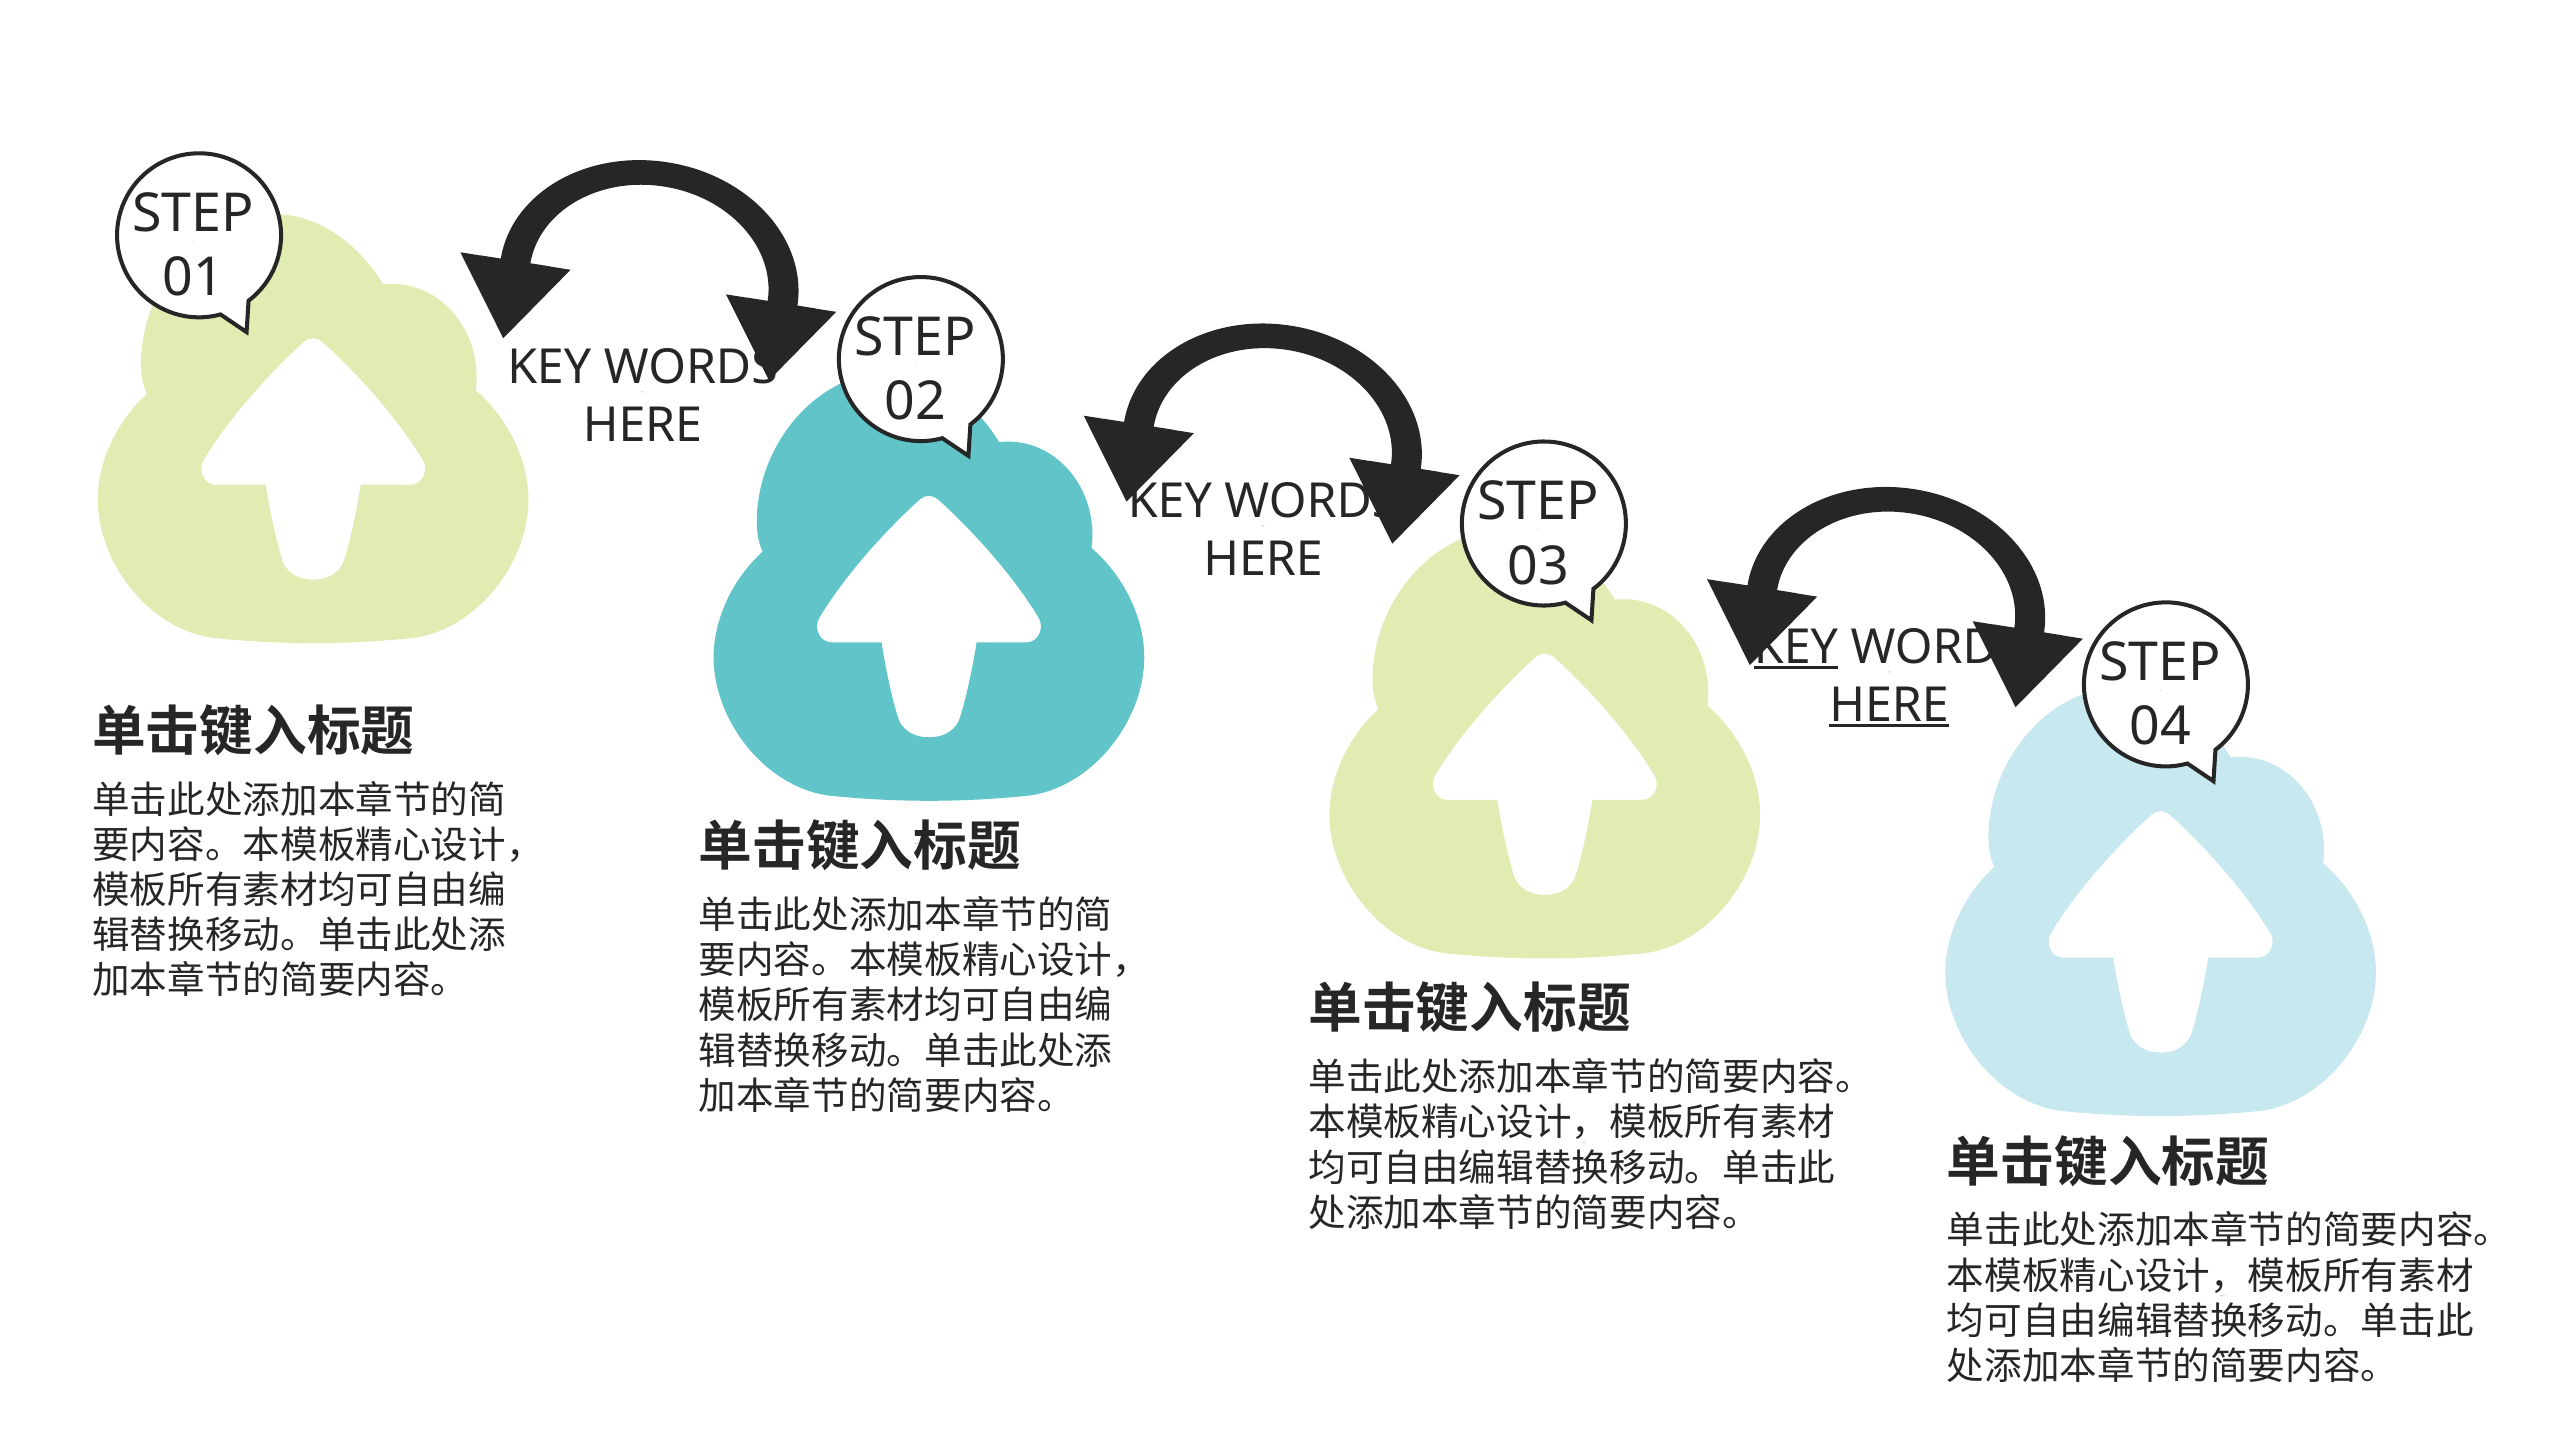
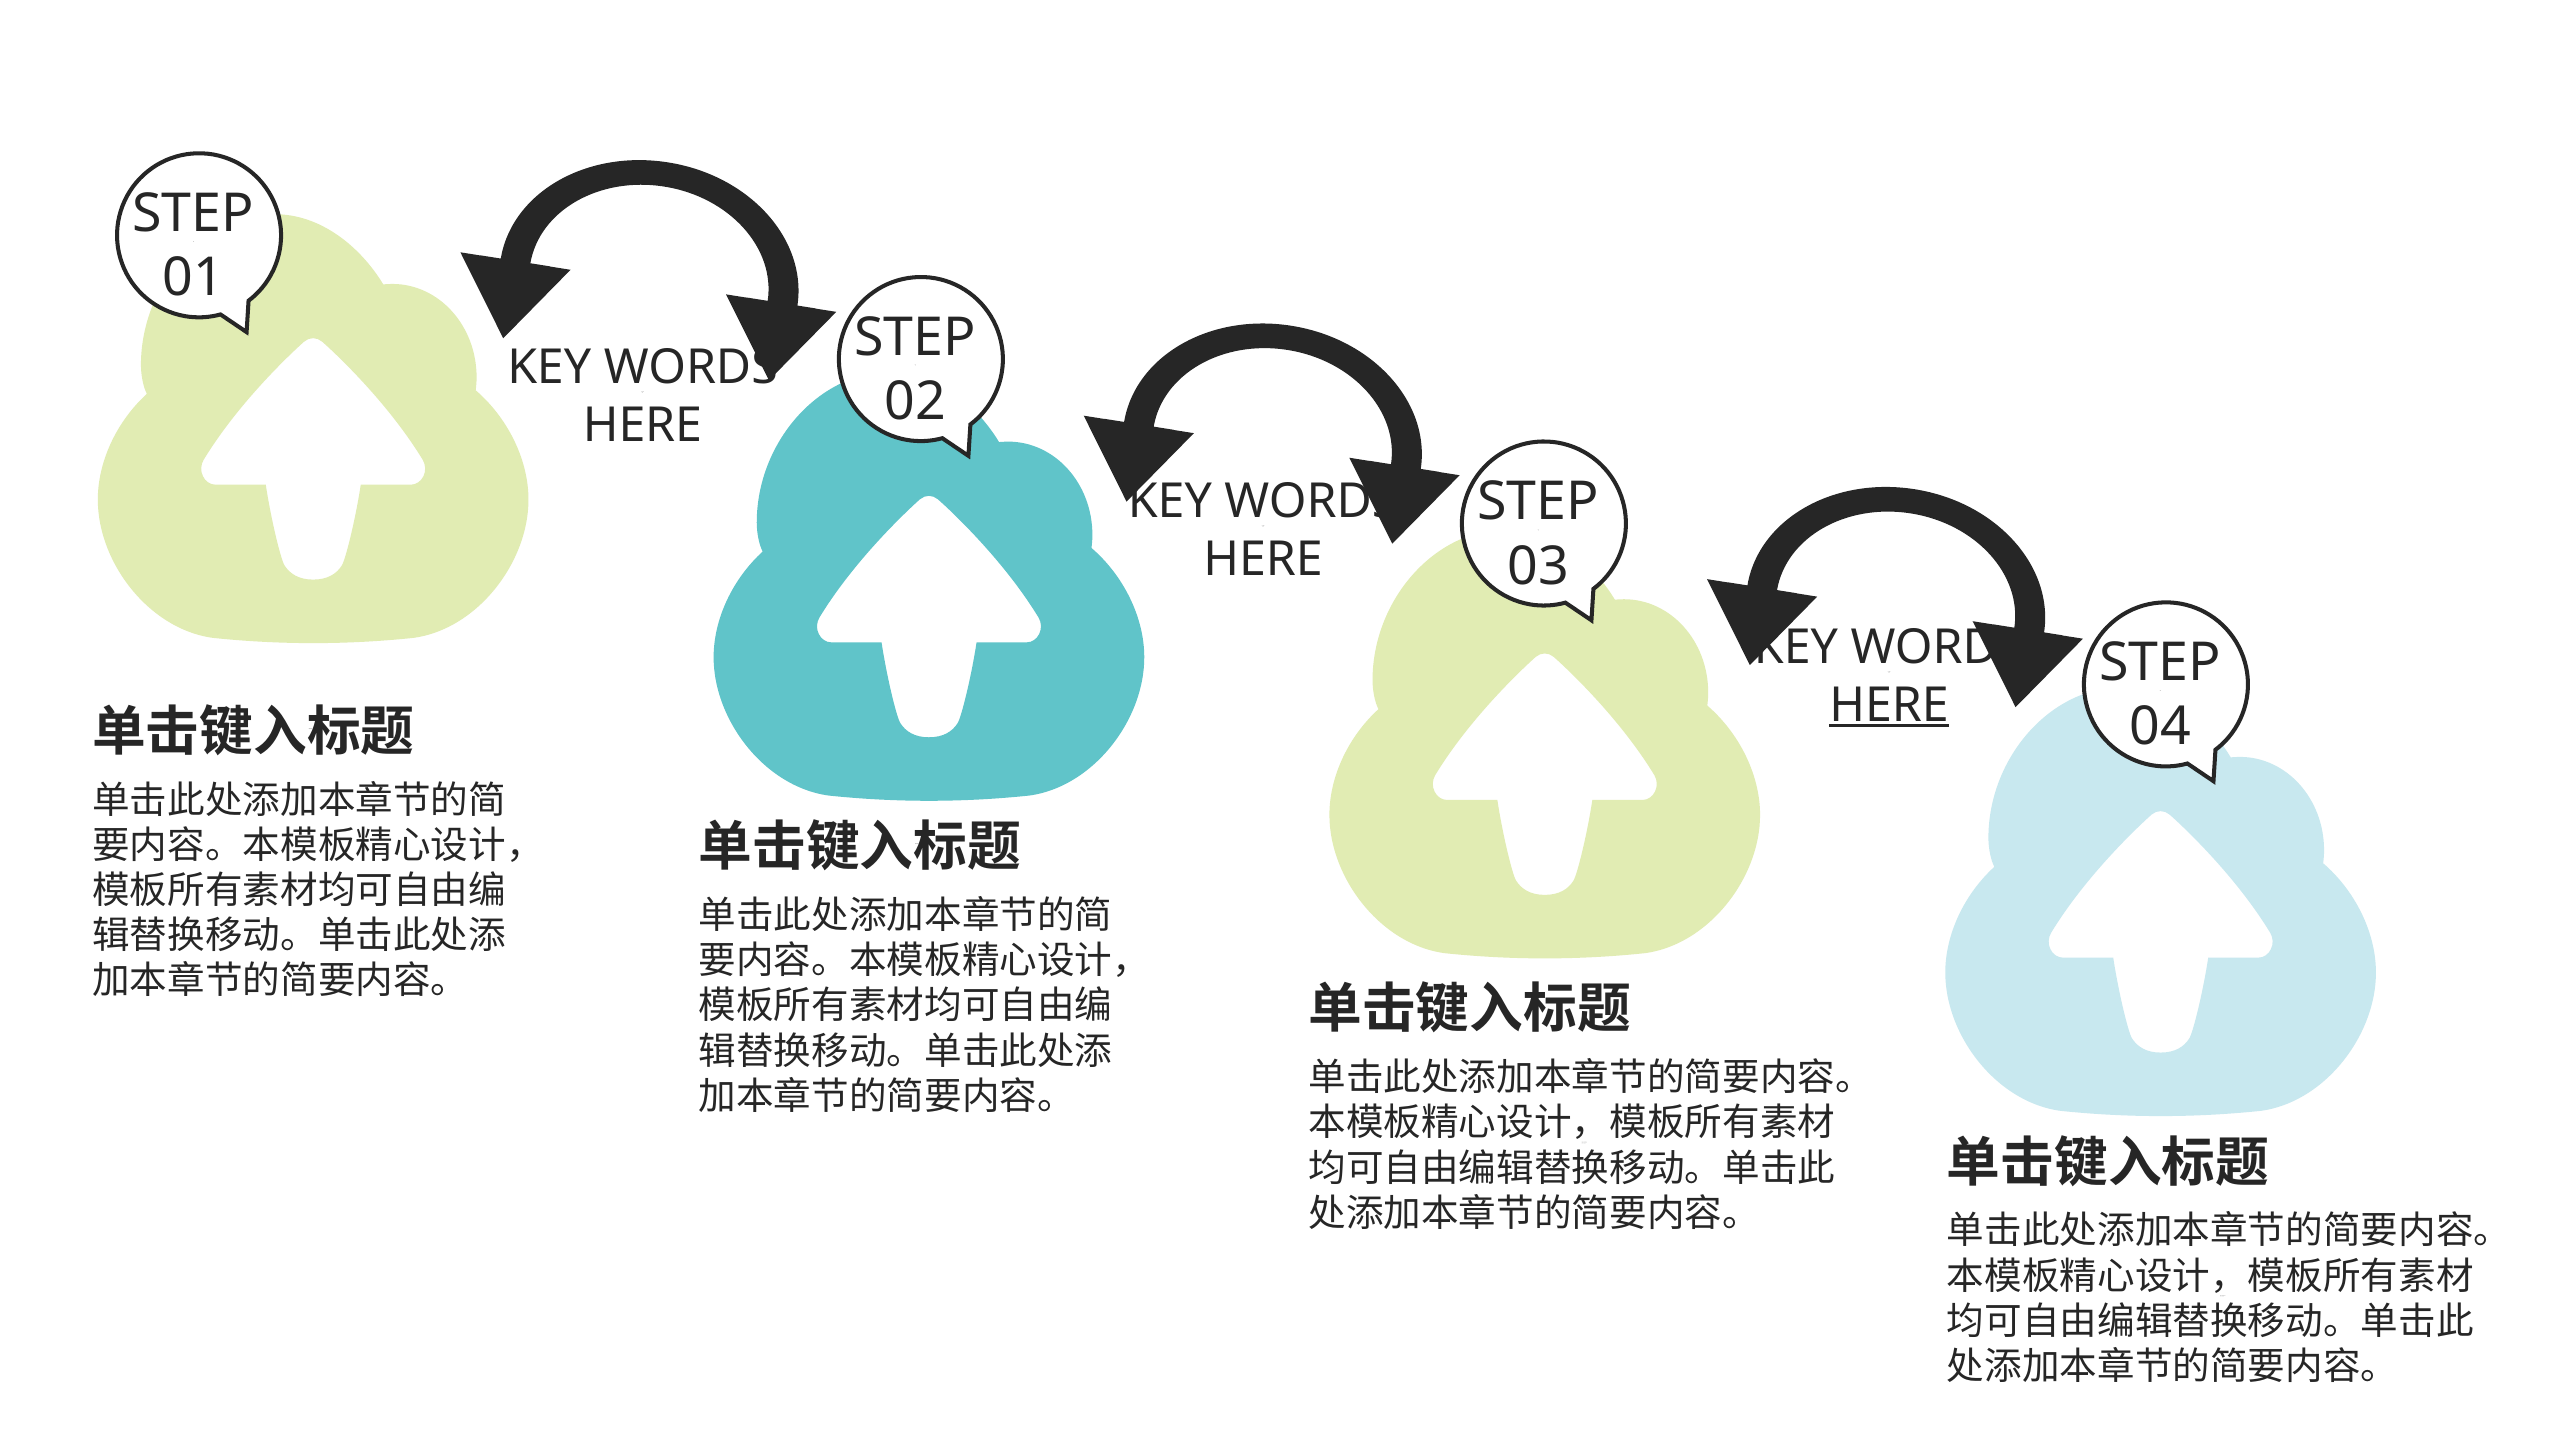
KEY underline: present -> none (1796, 647)
